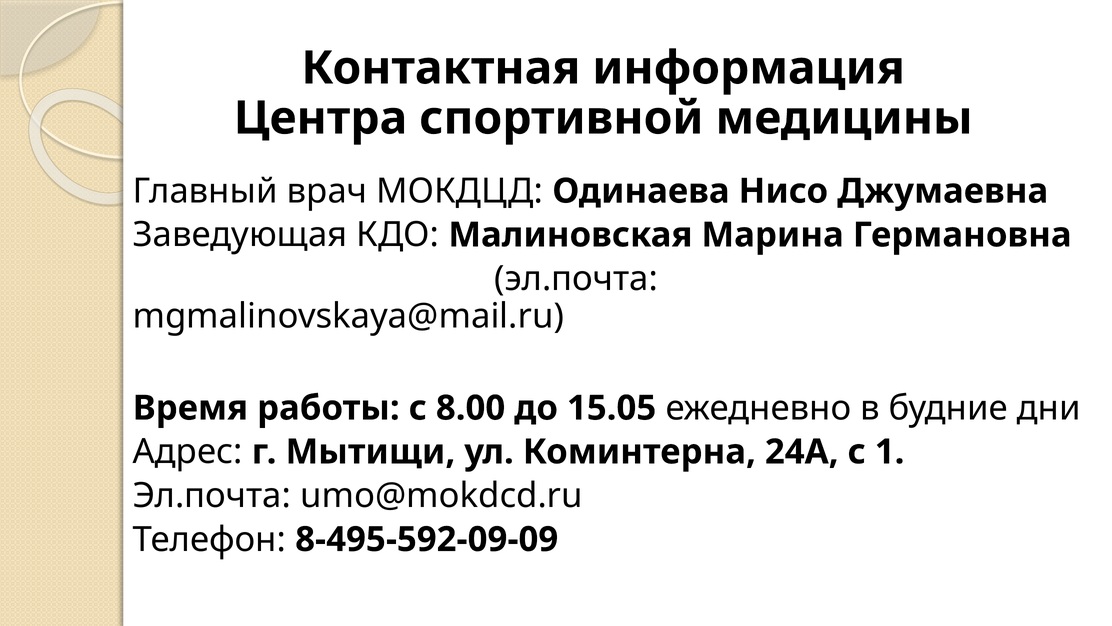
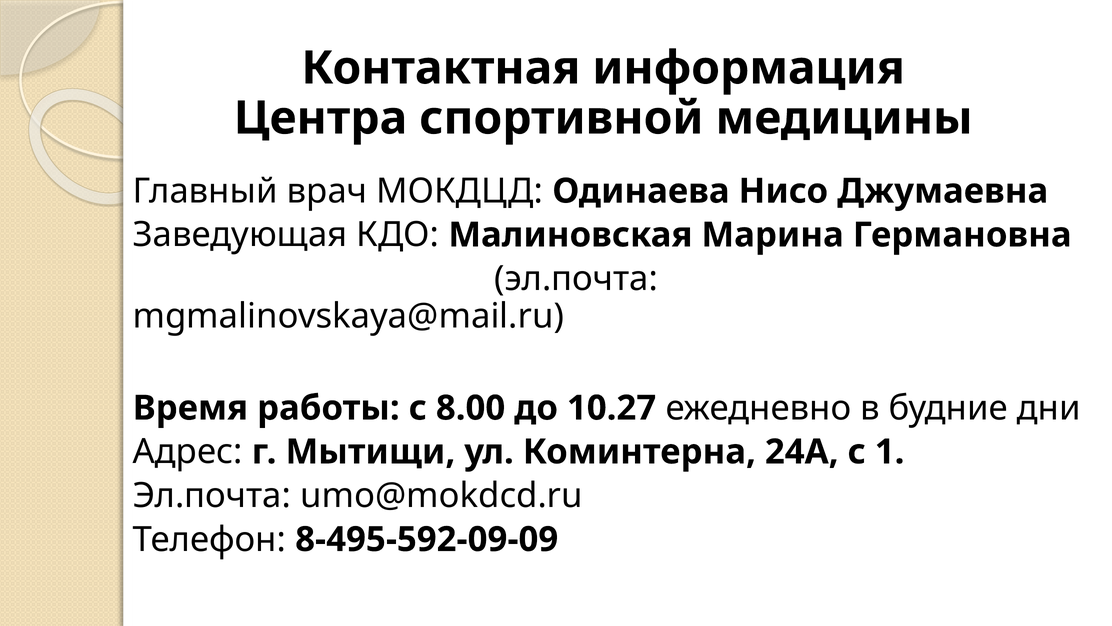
15.05: 15.05 -> 10.27 (612, 408)
